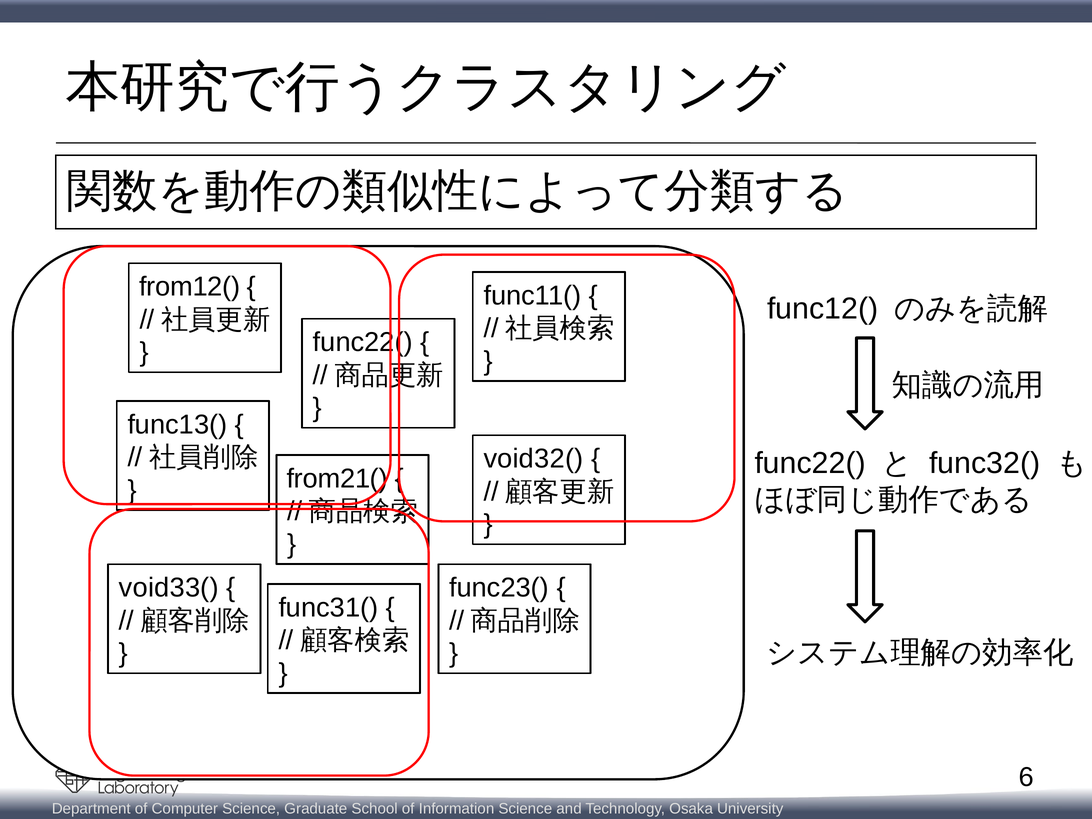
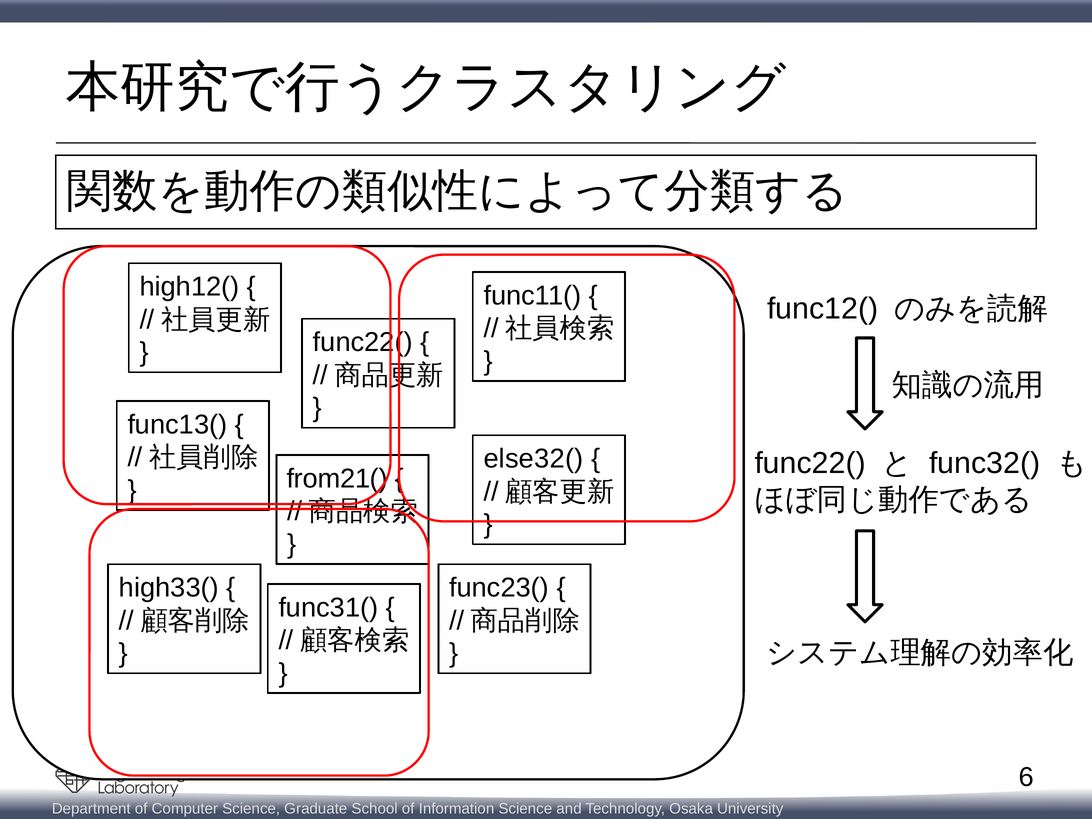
from12(: from12( -> high12( (190, 287)
void32(: void32( -> else32( (533, 459)
void33(: void33( -> high33( (169, 588)
